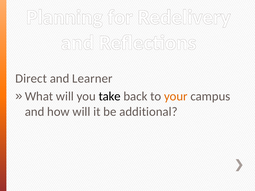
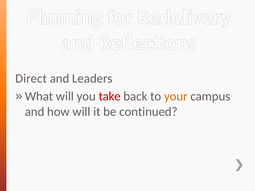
Learner: Learner -> Leaders (92, 79)
take colour: black -> red (110, 97)
additional: additional -> continued (148, 112)
